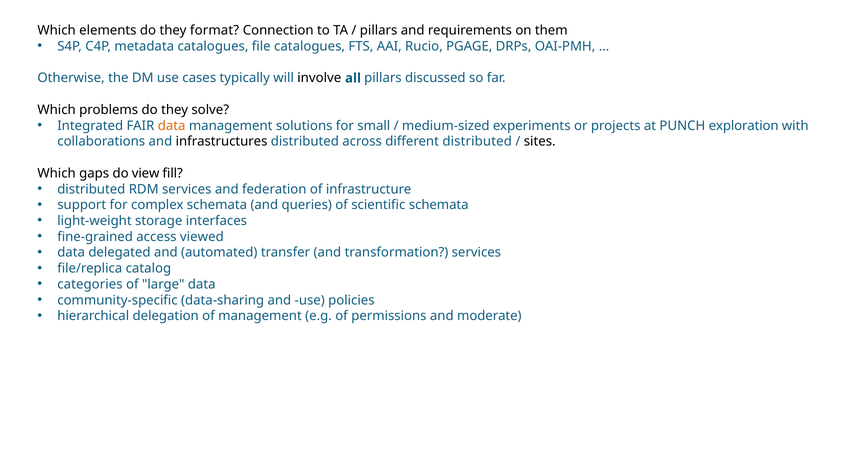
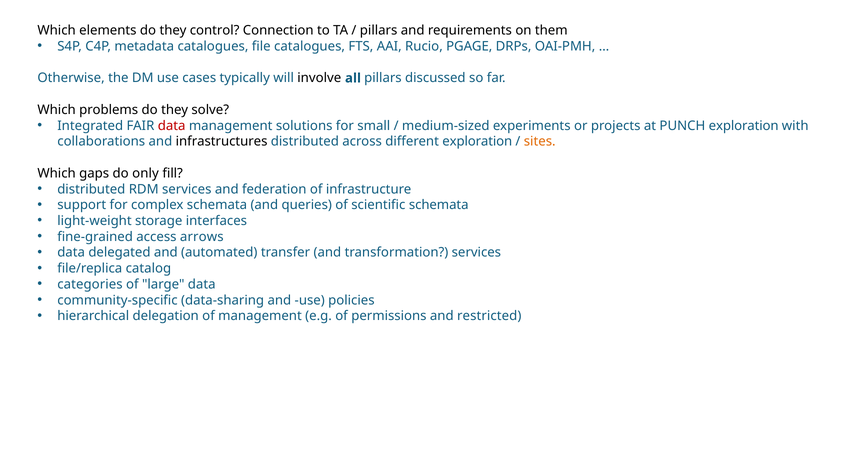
format: format -> control (215, 30)
data colour: orange -> red (172, 126)
different distributed: distributed -> exploration (477, 142)
sites colour: black -> orange (540, 142)
view: view -> only (146, 173)
viewed: viewed -> arrows (202, 237)
moderate: moderate -> restricted (489, 316)
